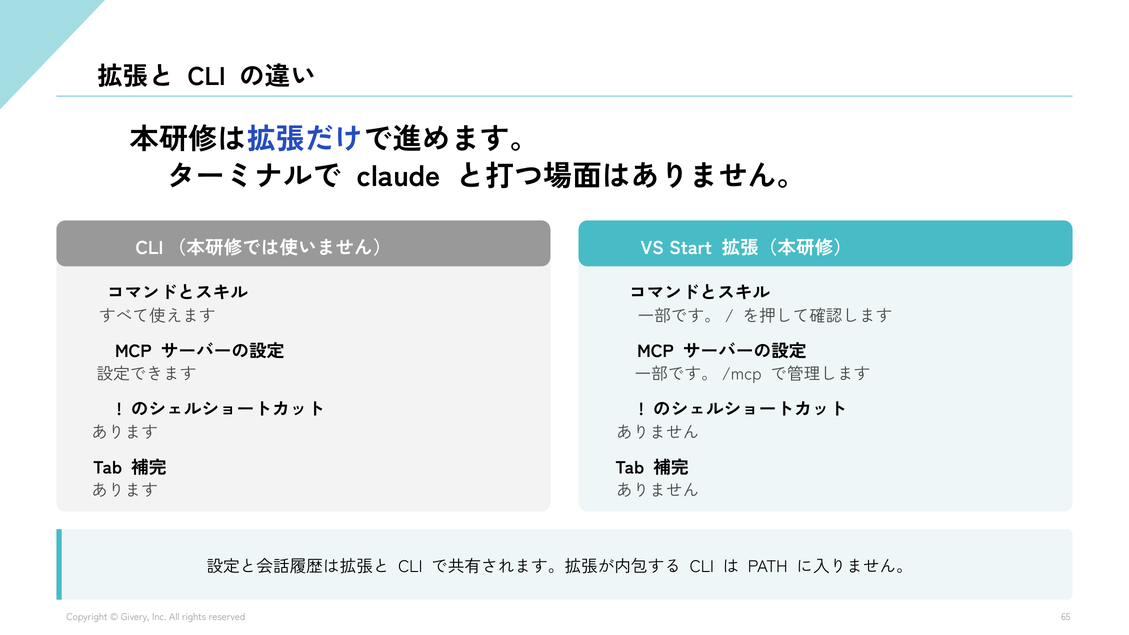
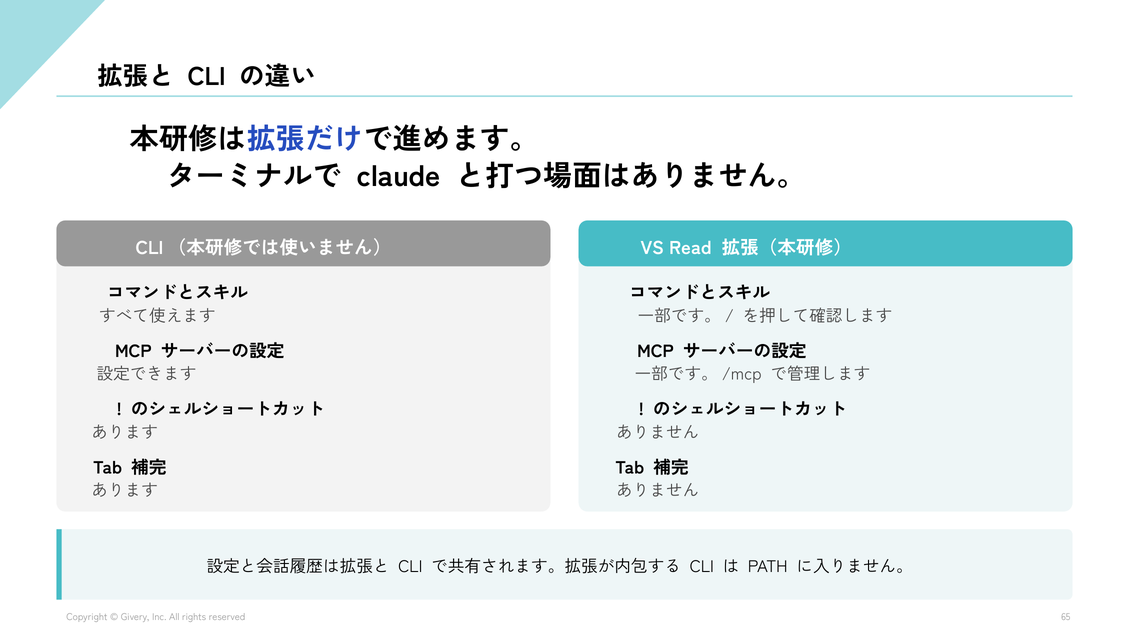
Start: Start -> Read (690, 248)
